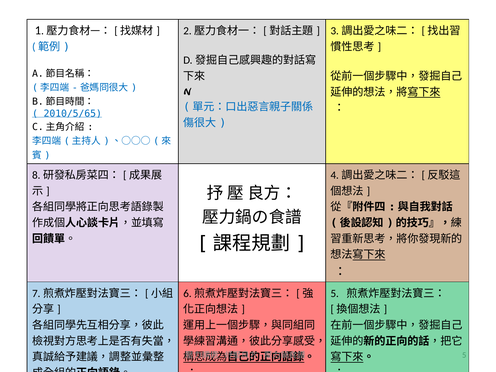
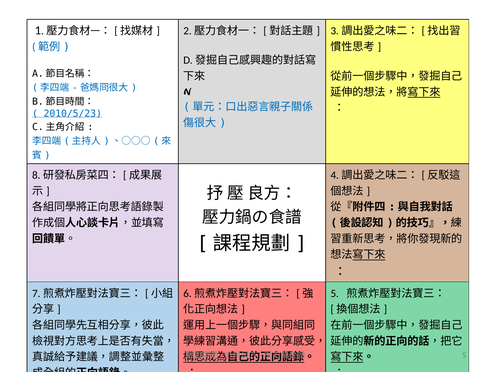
2010/5/65: 2010/5/65 -> 2010/5/23 (73, 113)
